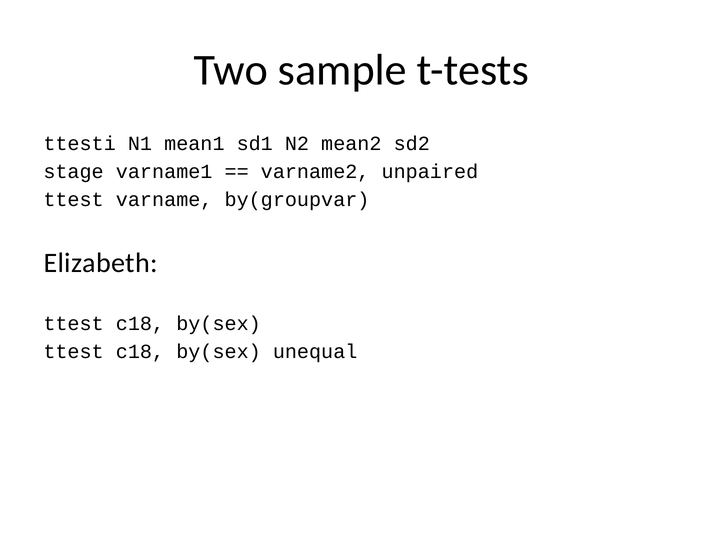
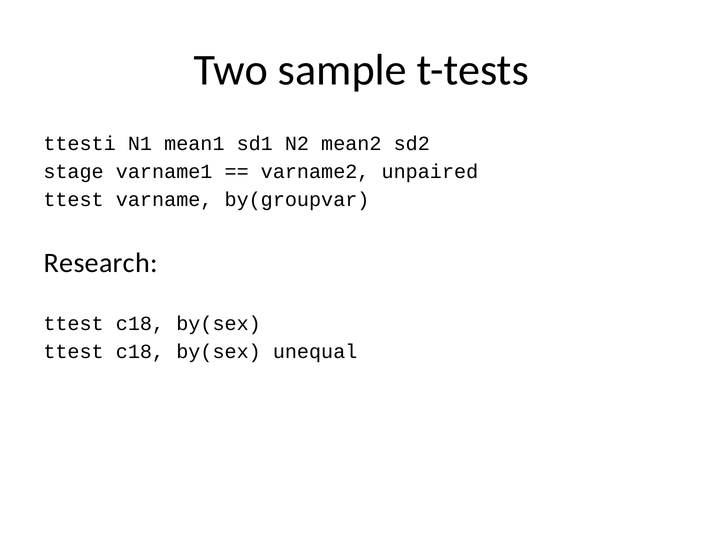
Elizabeth: Elizabeth -> Research (101, 263)
